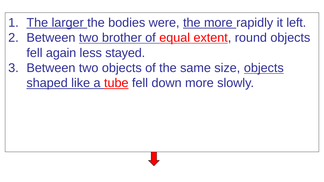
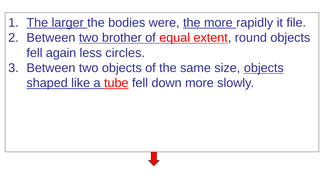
left: left -> file (296, 23)
less stayed: stayed -> circles (125, 53)
